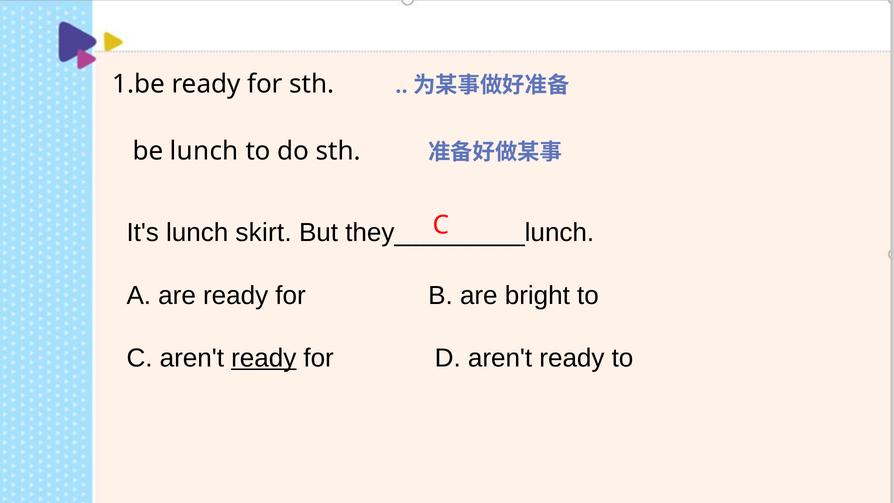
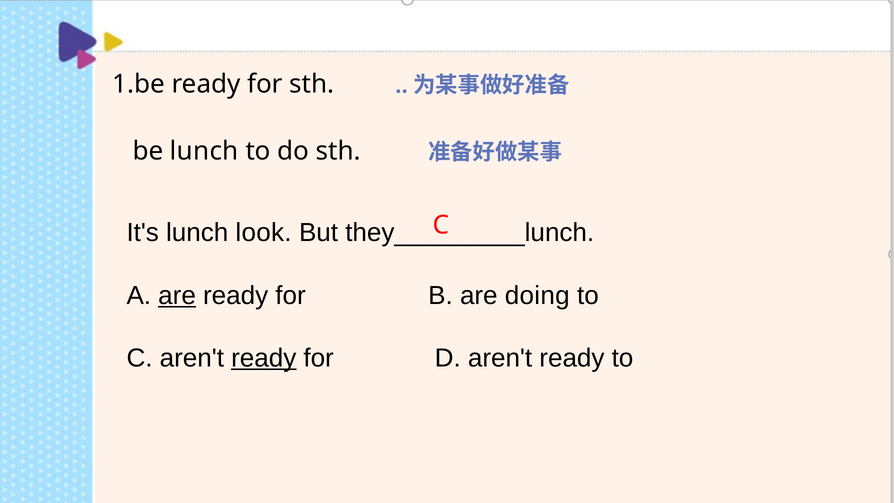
skirt: skirt -> look (264, 233)
are underline: none -> present (177, 295)
bright: bright -> doing (537, 295)
